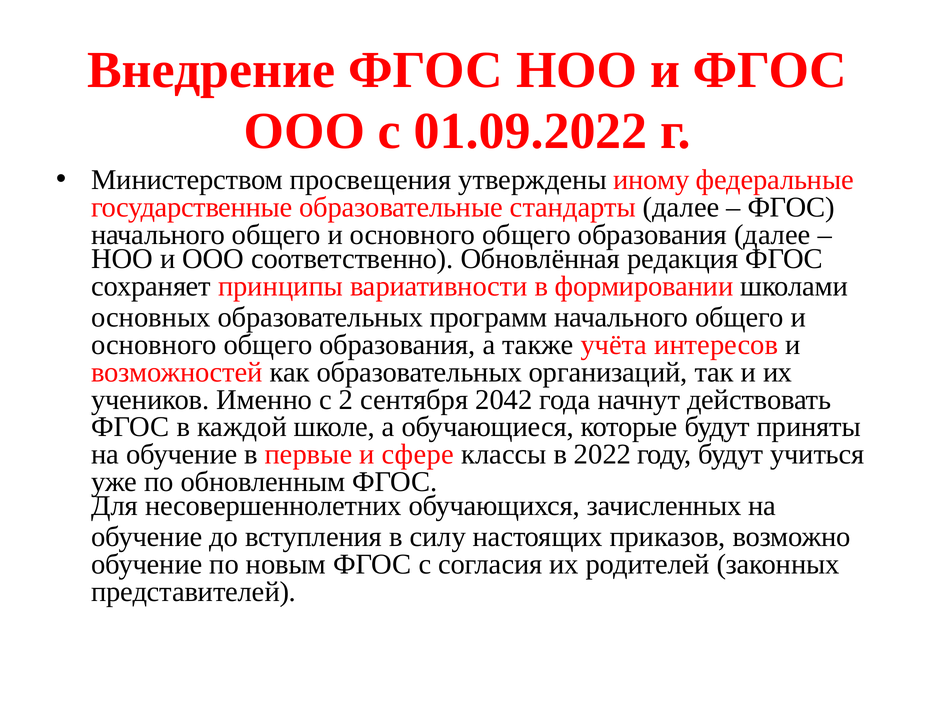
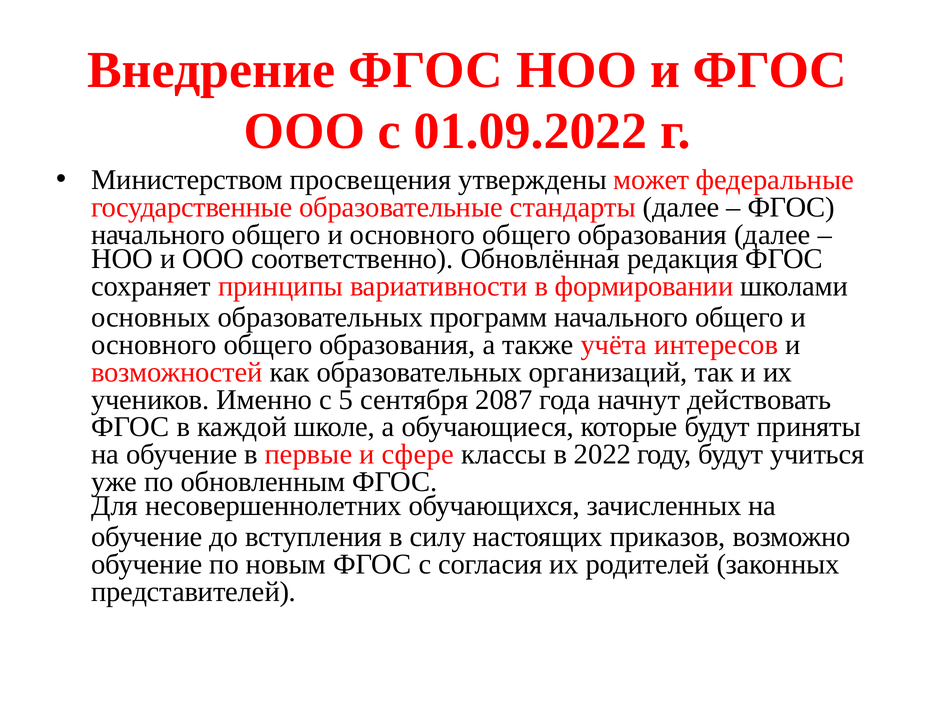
иному: иному -> может (651, 180)
2: 2 -> 5 (346, 400)
2042: 2042 -> 2087 (504, 400)
